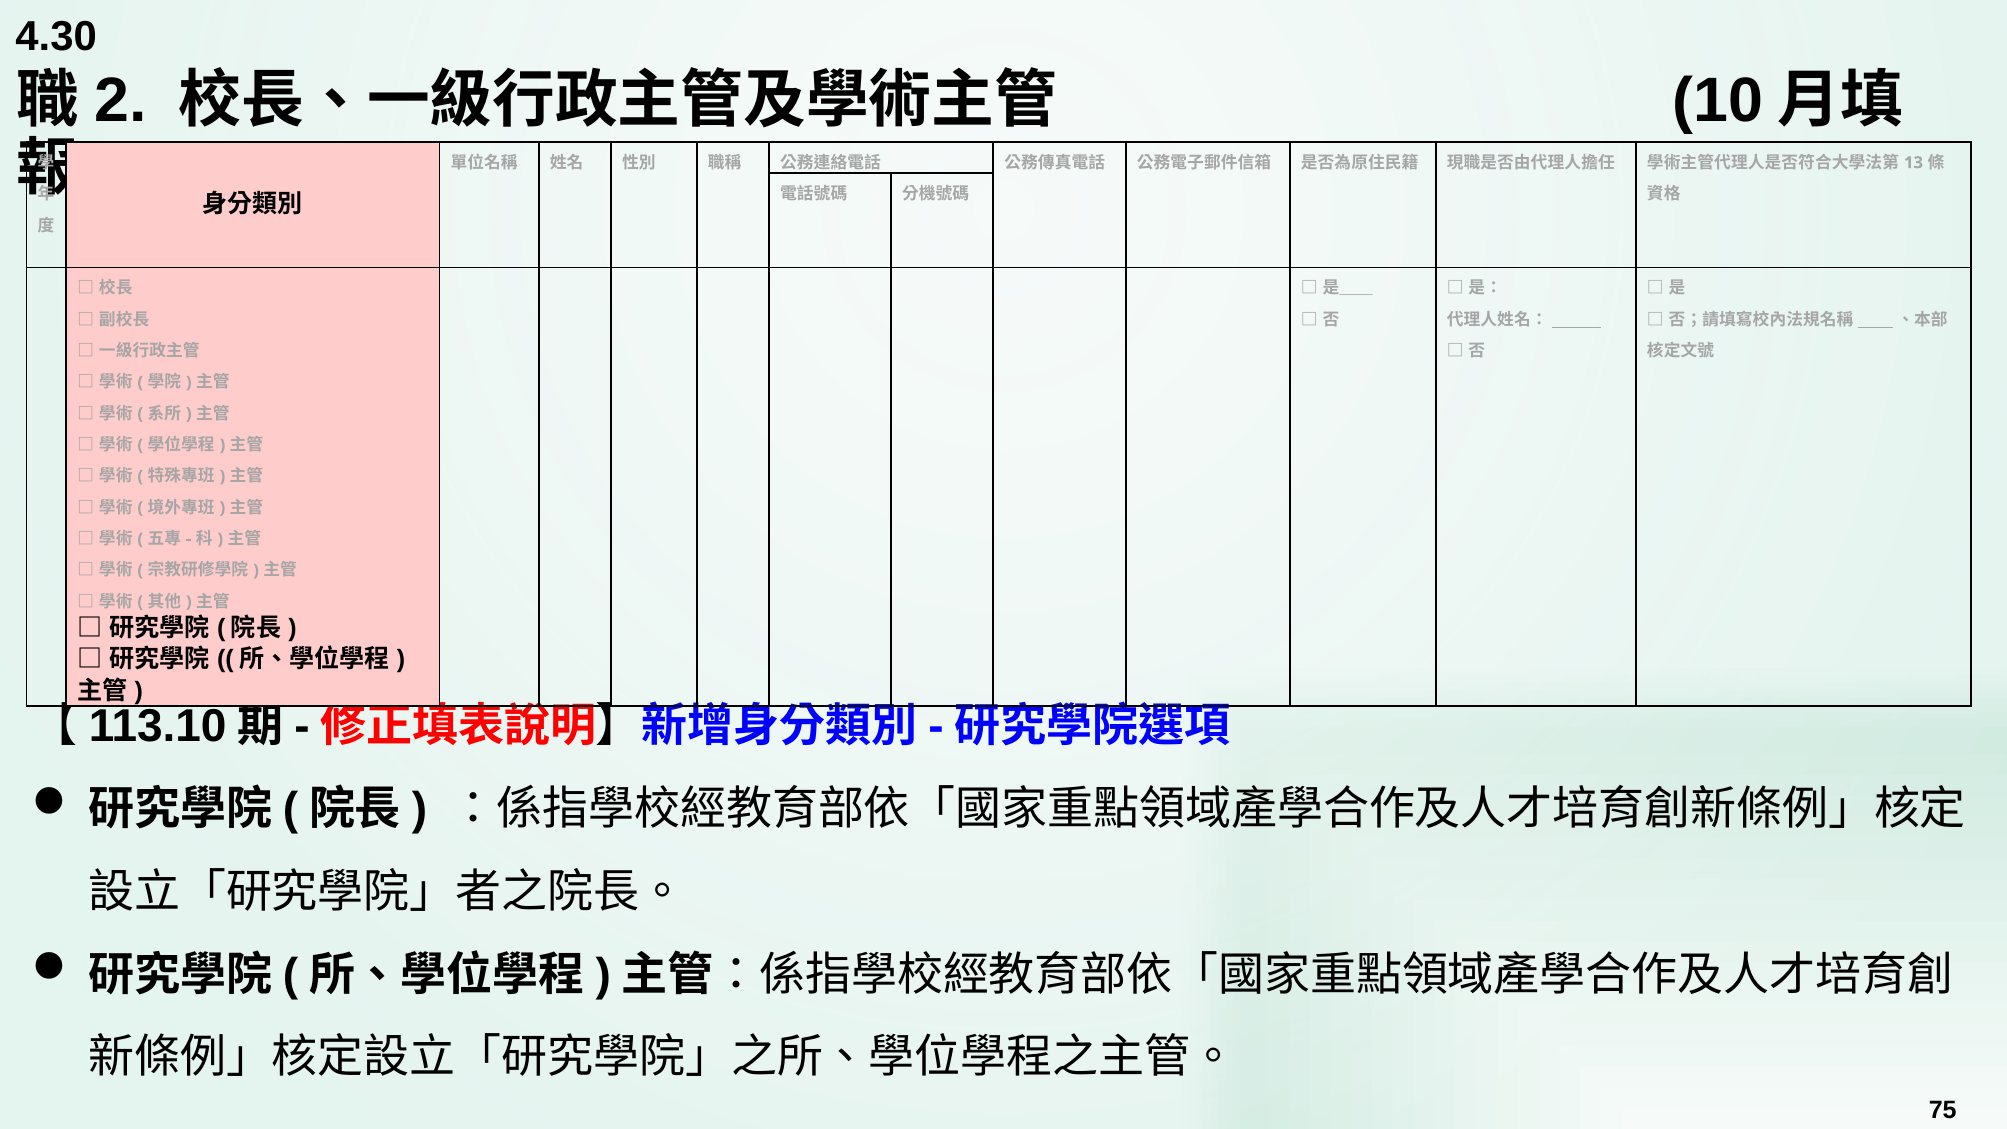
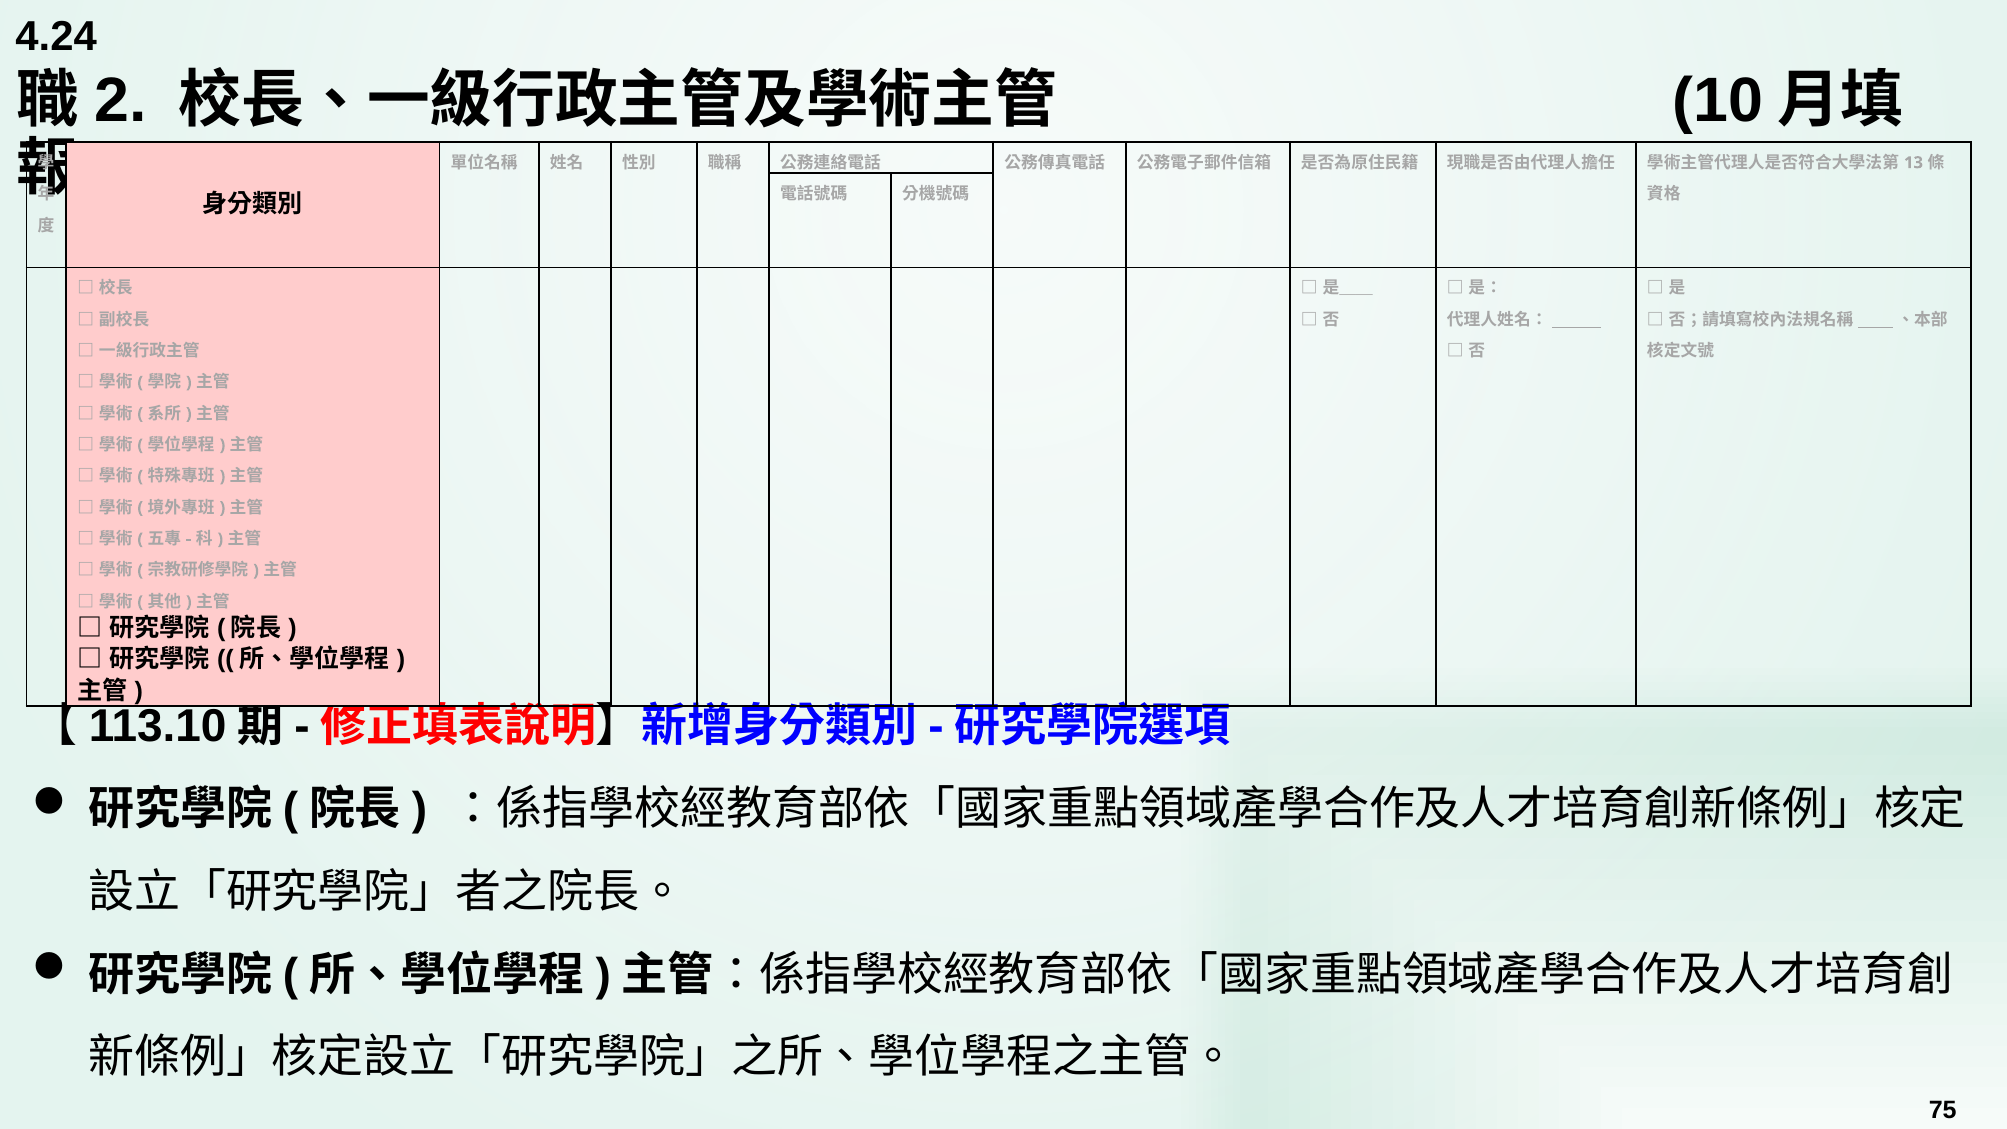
4.30: 4.30 -> 4.24 (56, 37)
